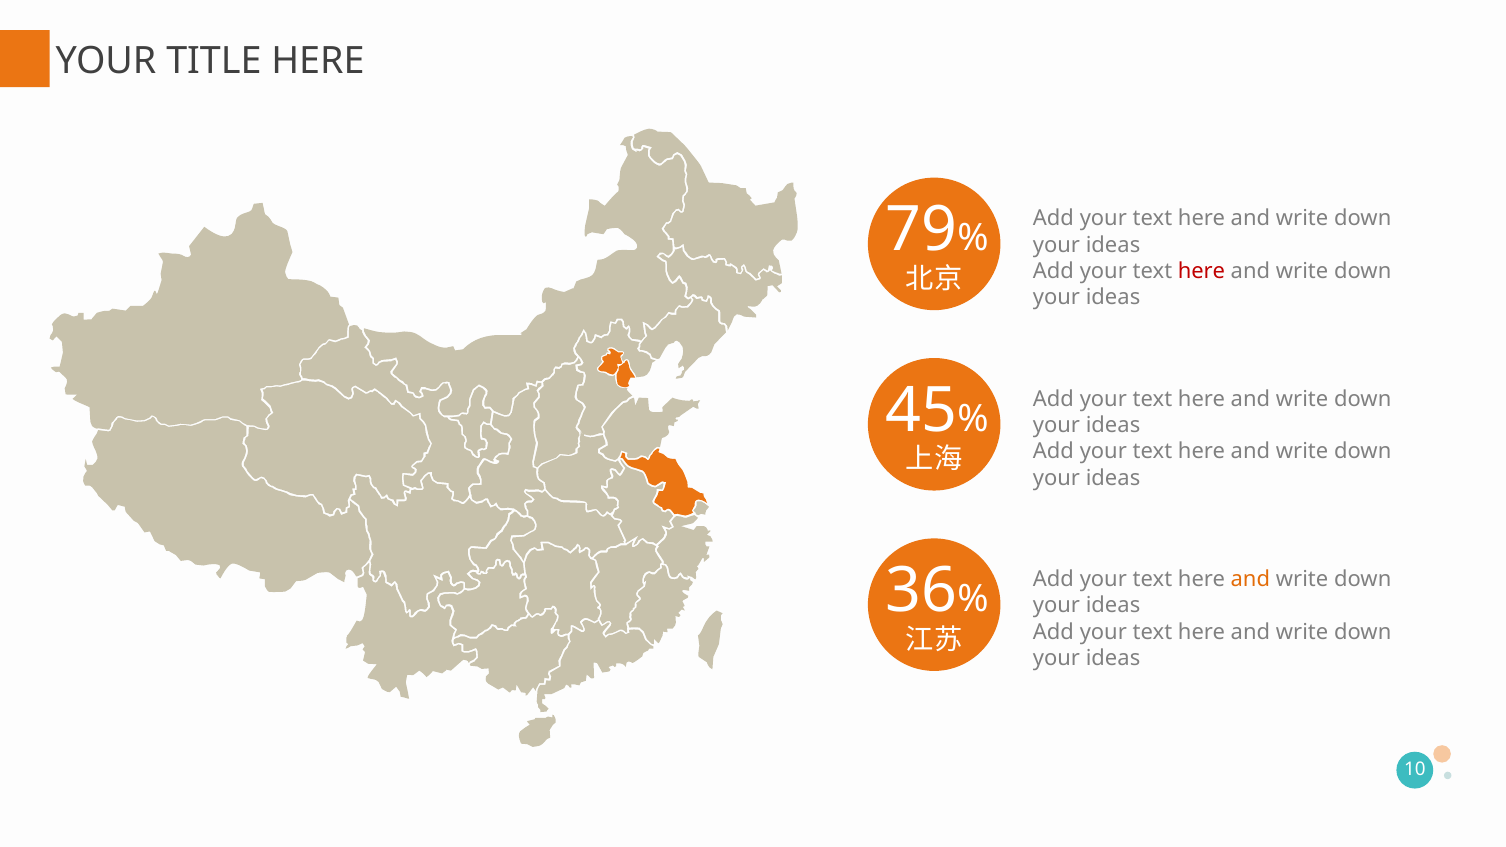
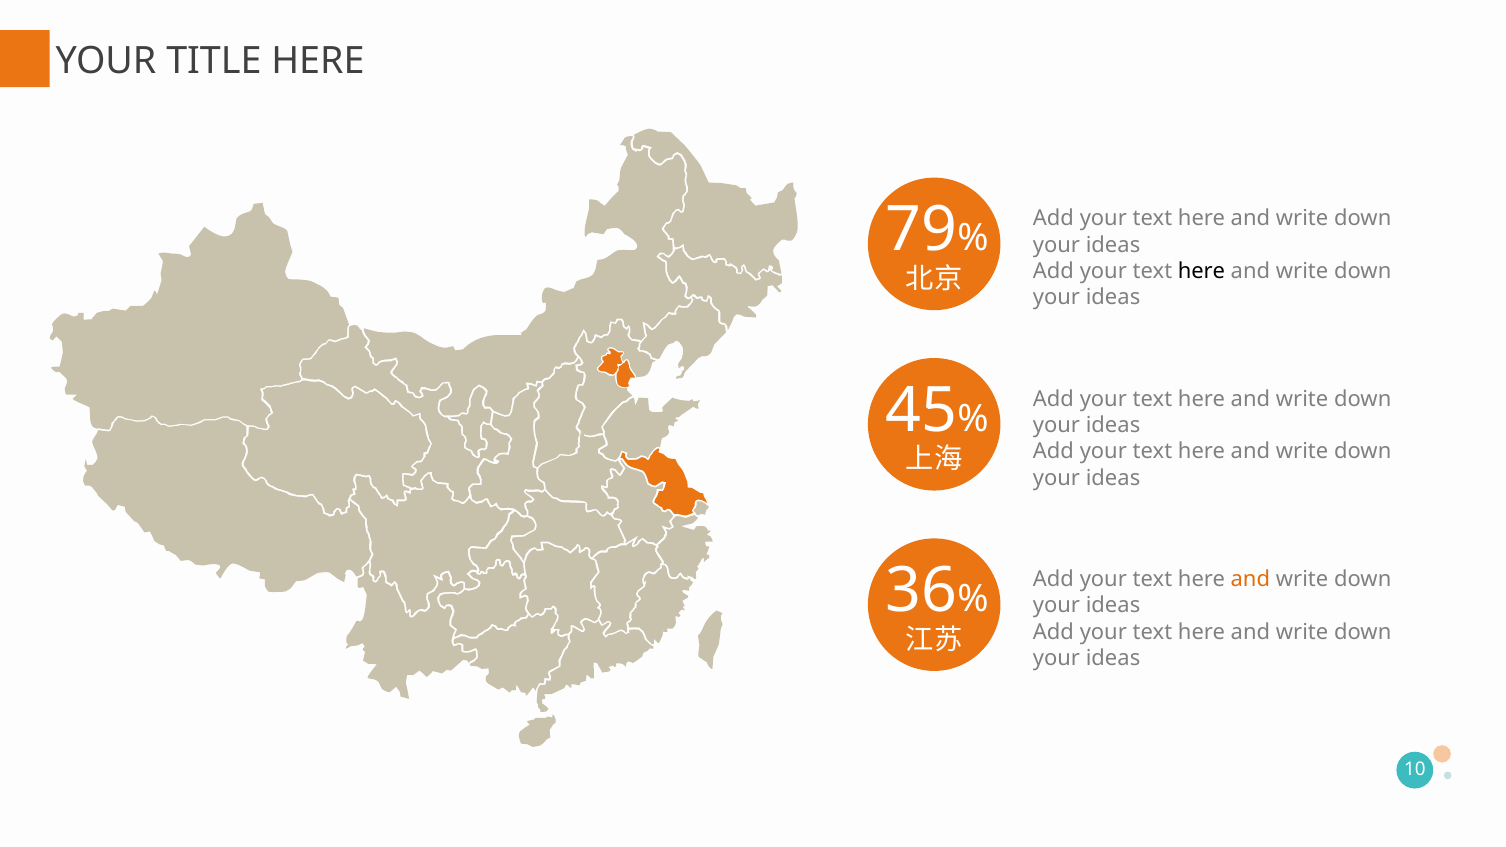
here colour: red -> black (1202, 271)
